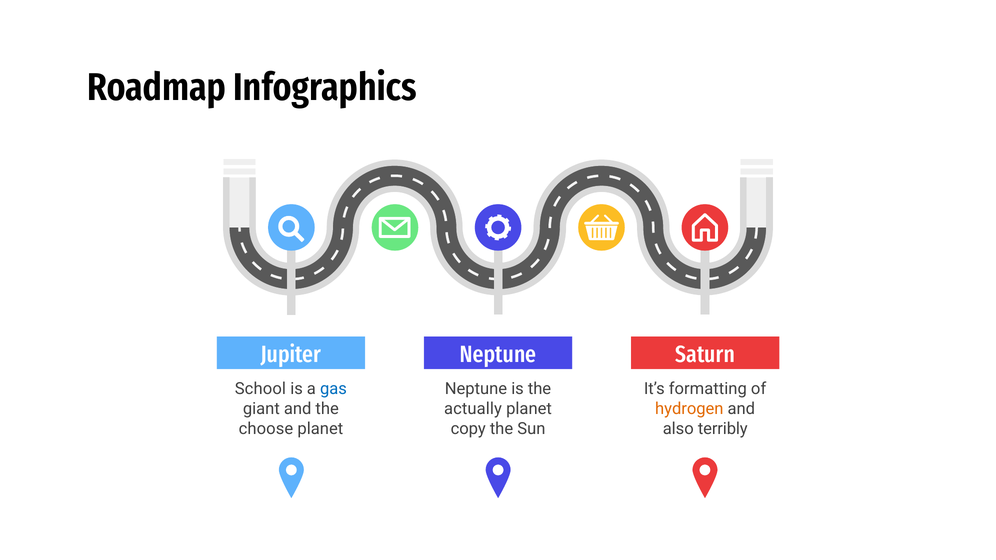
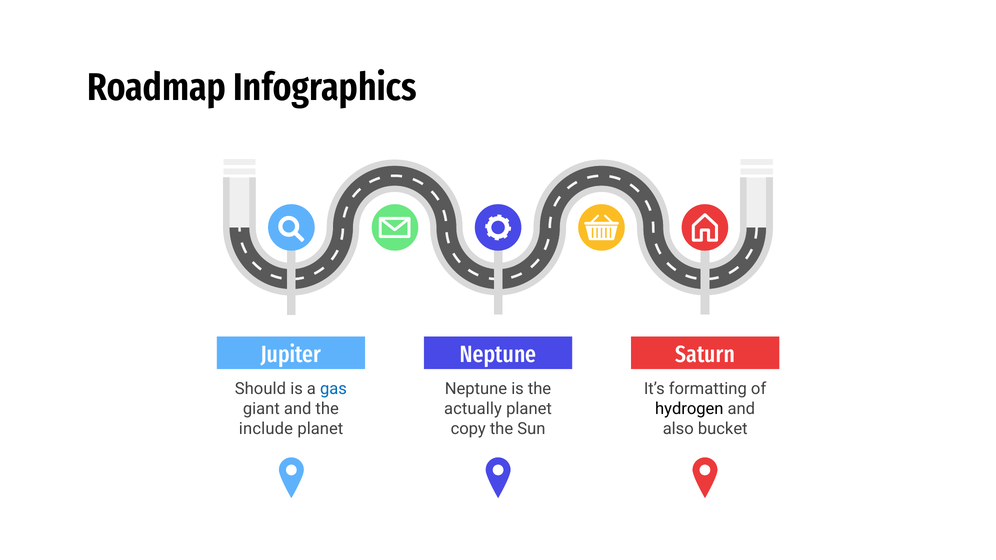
School: School -> Should (260, 389)
hydrogen colour: orange -> black (689, 409)
choose: choose -> include (266, 429)
terribly: terribly -> bucket (723, 429)
